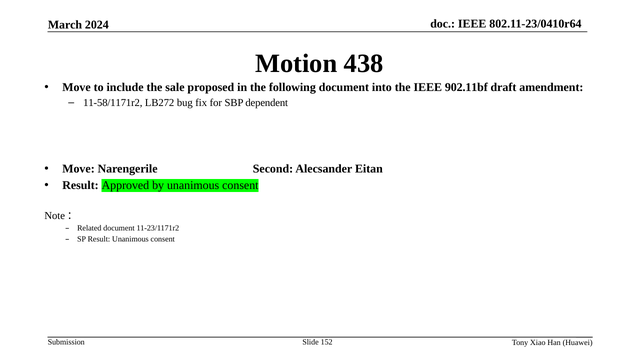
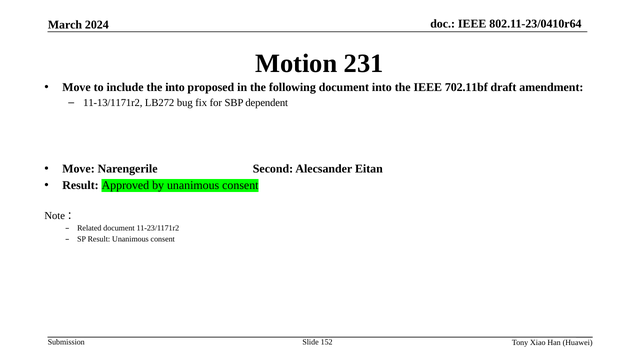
438: 438 -> 231 (364, 64)
the sale: sale -> into (175, 87)
902.11bf: 902.11bf -> 702.11bf (466, 87)
11-58/1171r2: 11-58/1171r2 -> 11-13/1171r2 (113, 103)
